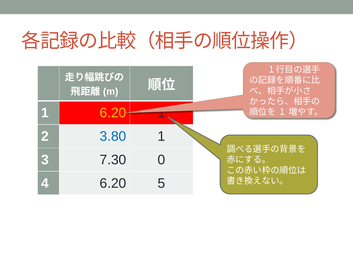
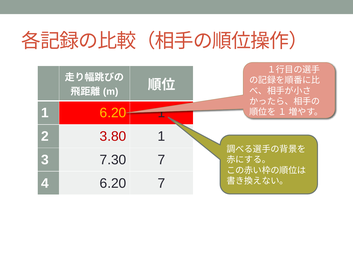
3.80 colour: blue -> red (113, 136)
7.30 0: 0 -> 7 (162, 160)
6.20 5: 5 -> 7 (162, 183)
